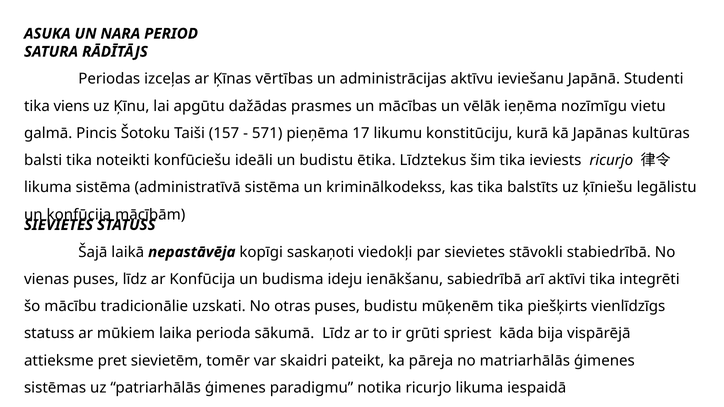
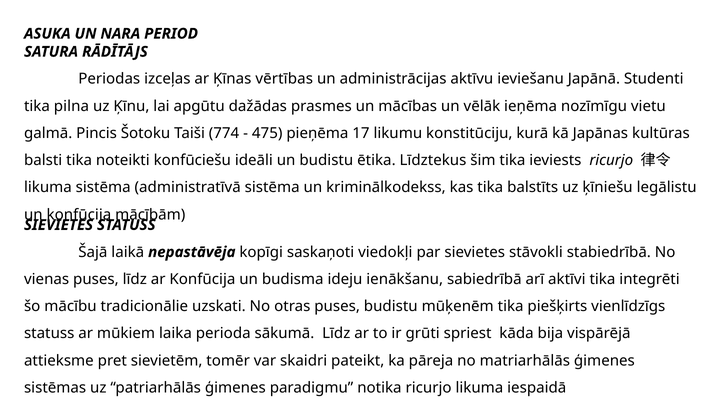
viens: viens -> pilna (71, 106)
157: 157 -> 774 (224, 133)
571: 571 -> 475 (267, 133)
